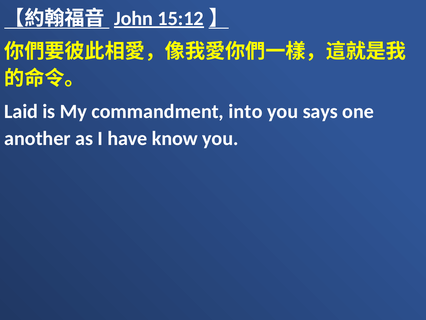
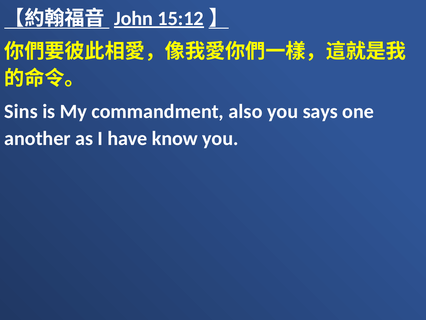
Laid: Laid -> Sins (21, 111)
into: into -> also (245, 111)
